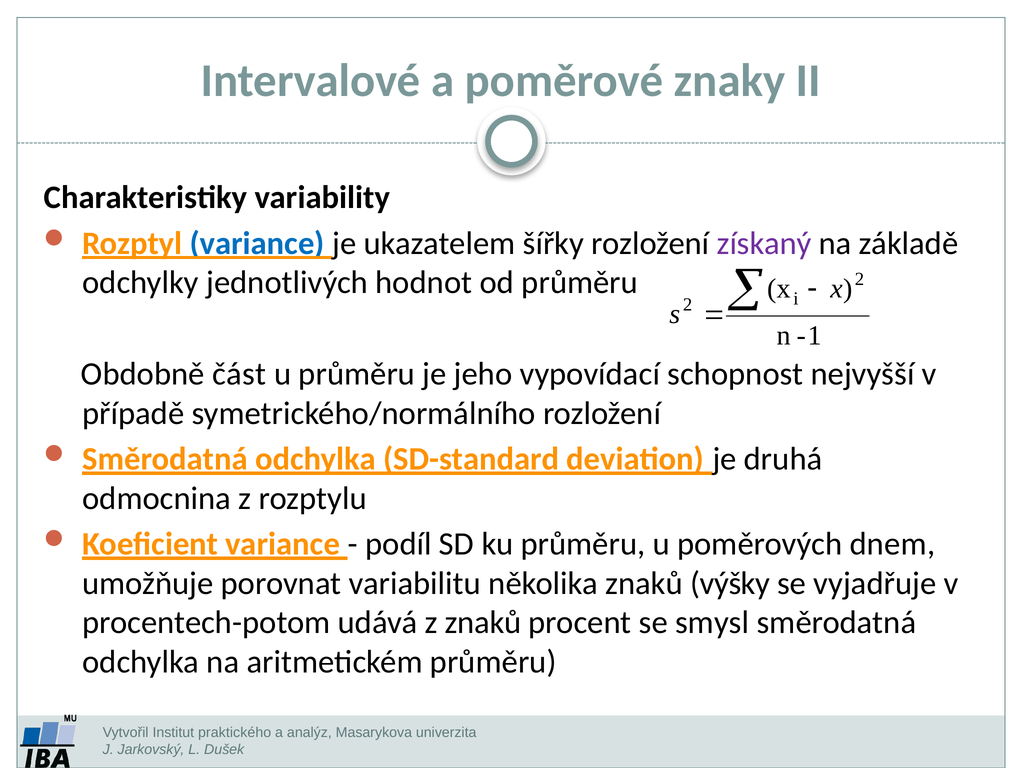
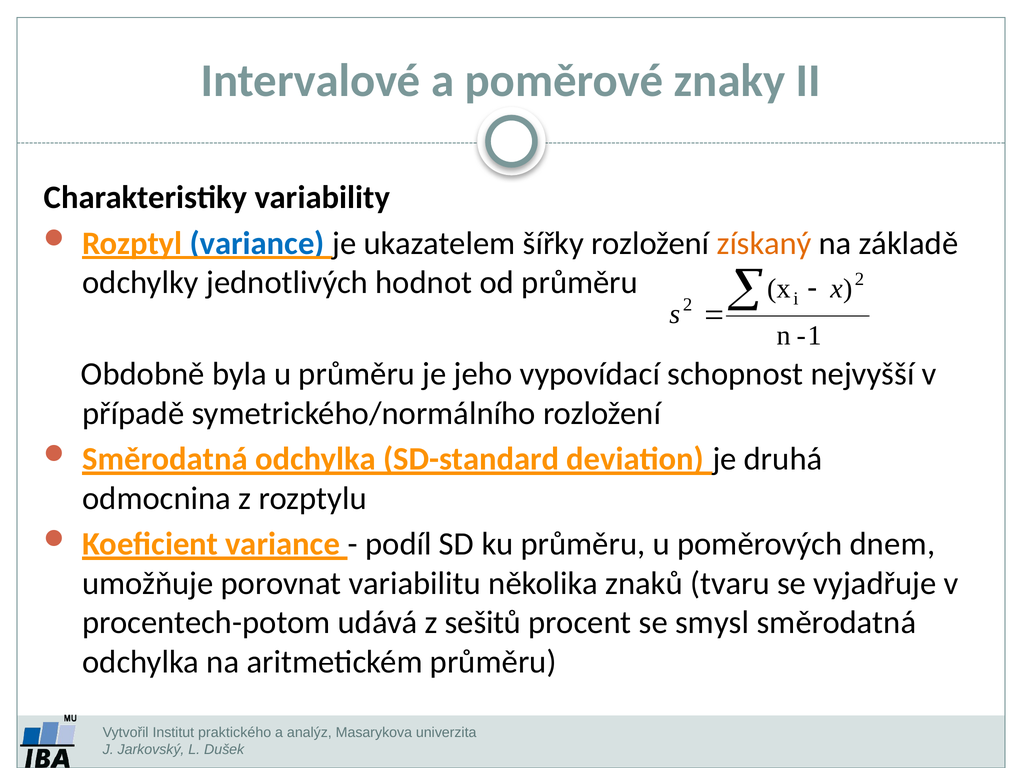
získaný colour: purple -> orange (764, 243)
část: část -> byla (239, 374)
výšky: výšky -> tvaru (730, 583)
z znaků: znaků -> sešitů (483, 622)
